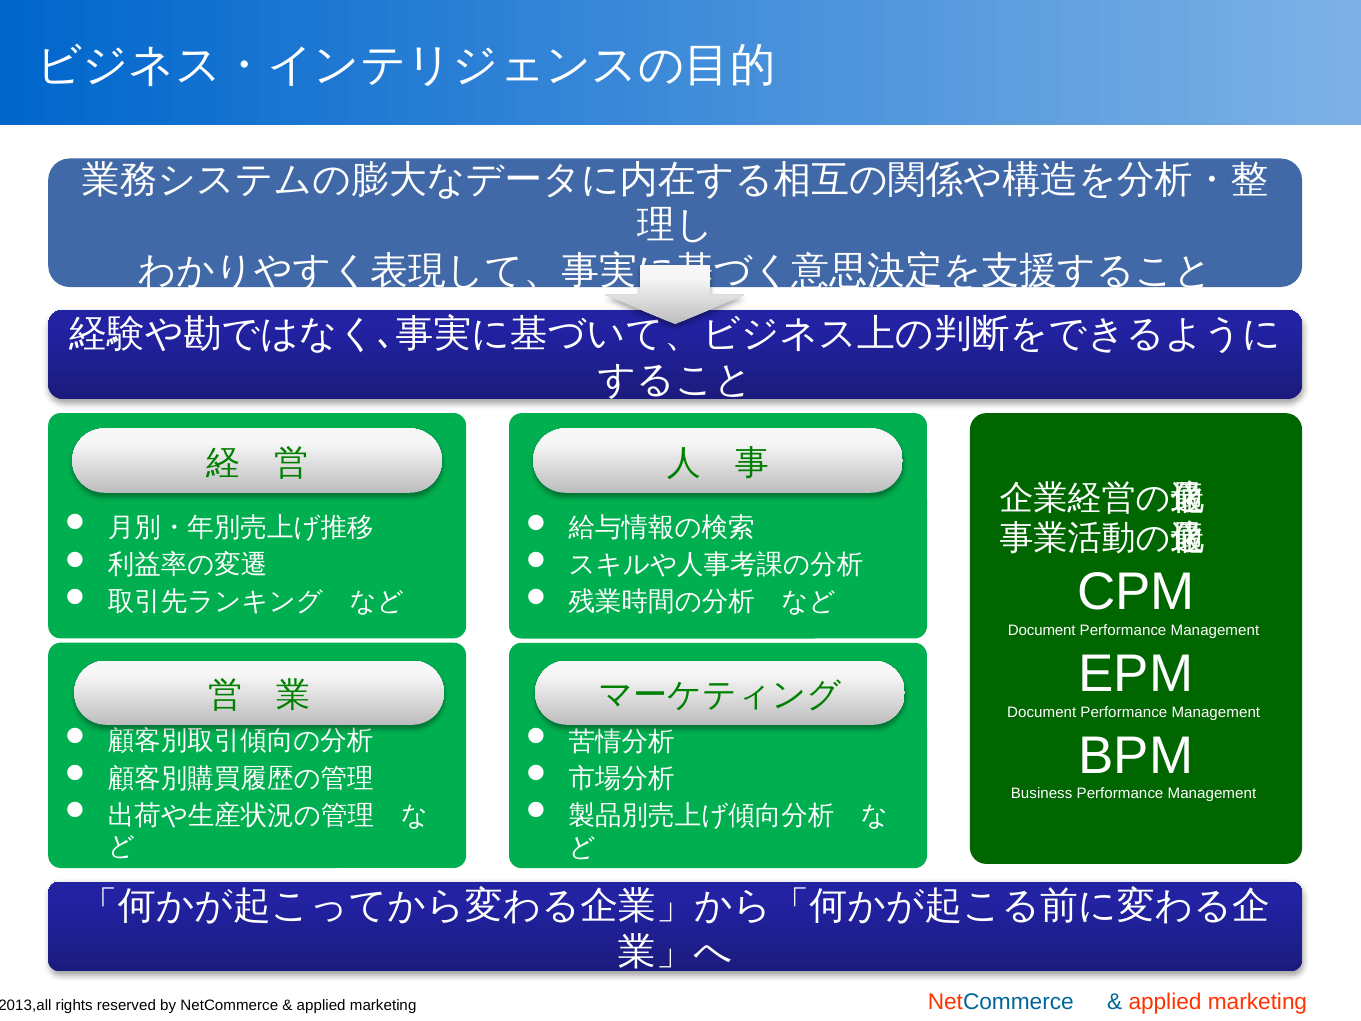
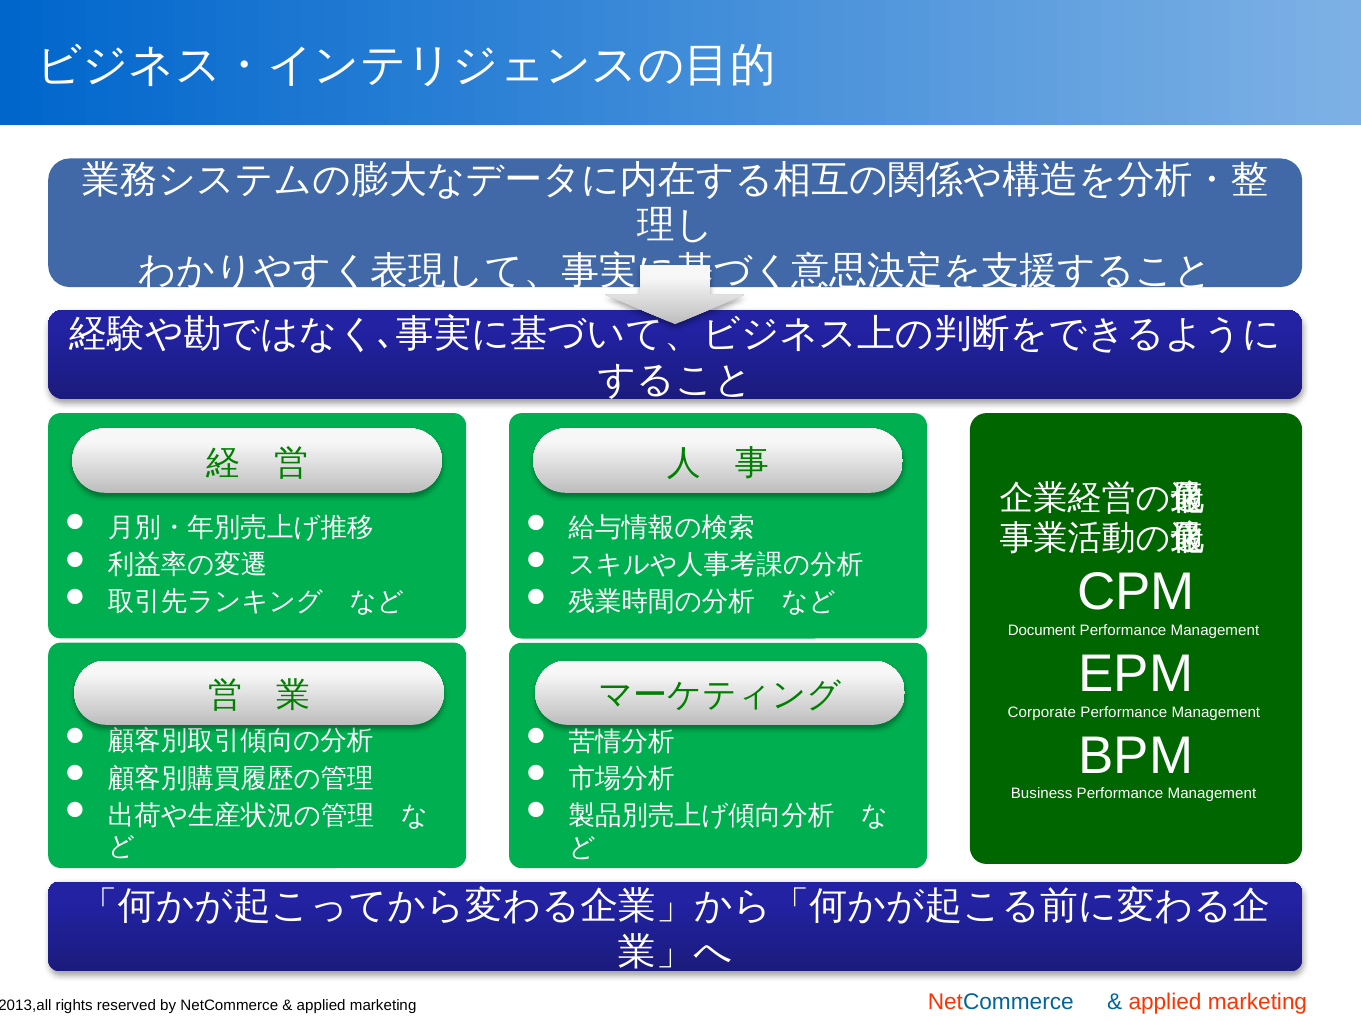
Document: Document -> Corporate (1042, 712)
